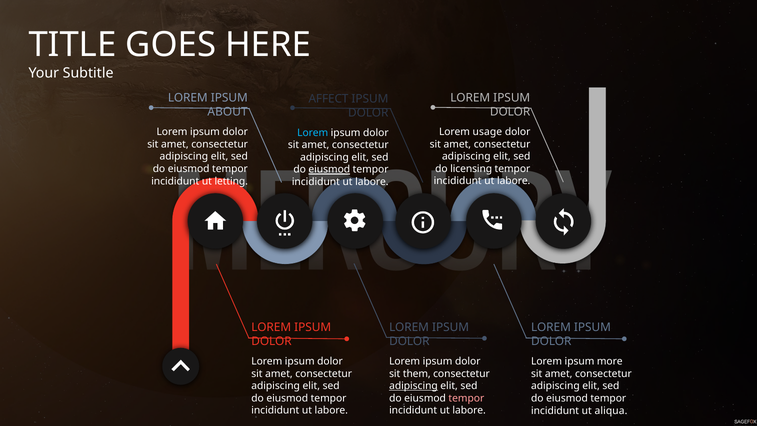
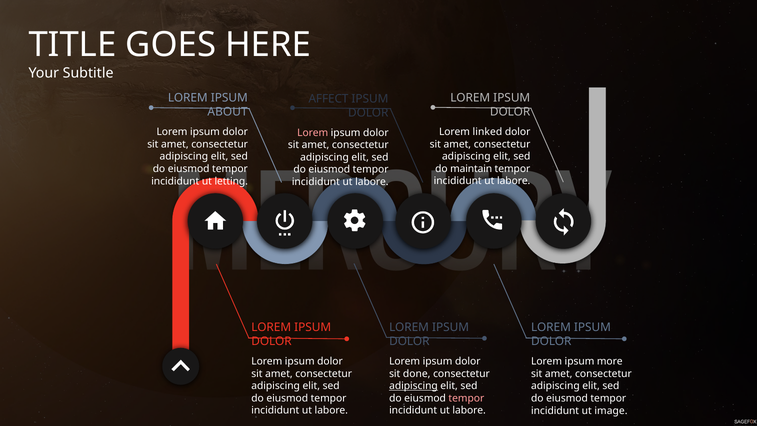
usage: usage -> linked (487, 132)
Lorem colour: light blue -> pink (313, 133)
licensing: licensing -> maintain (471, 169)
eiusmod underline: present -> none (329, 170)
them: them -> done (417, 373)
aliqua: aliqua -> image (611, 410)
